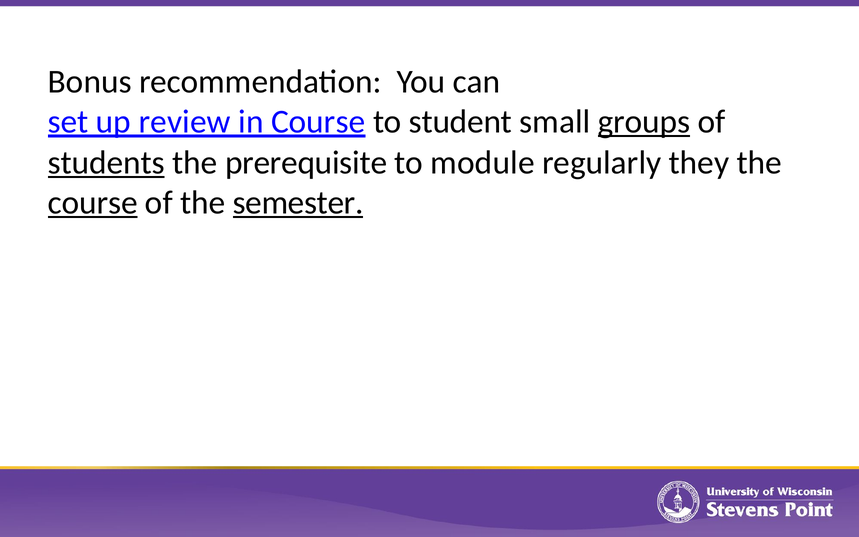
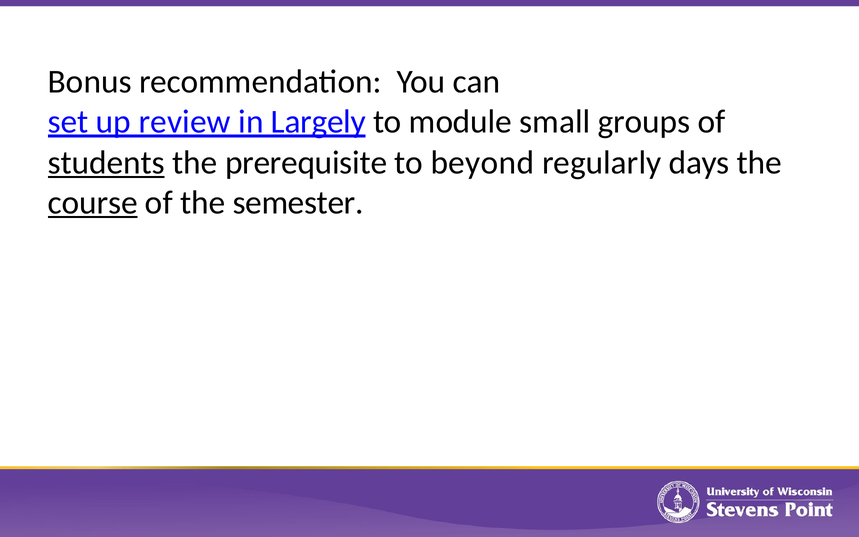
in Course: Course -> Largely (318, 122)
student: student -> module (460, 122)
groups underline: present -> none (644, 122)
module: module -> beyond (482, 162)
they: they -> days (699, 162)
semester underline: present -> none (298, 203)
